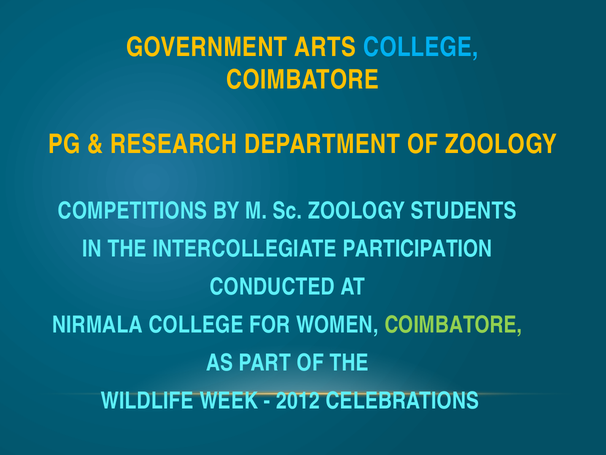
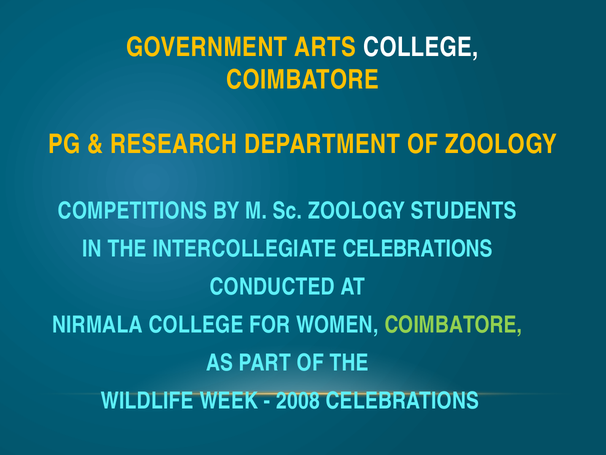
COLLEGE colour: light blue -> white (421, 47)
INTERCOLLEGIATE PARTICIPATION: PARTICIPATION -> CELEBRATIONS (418, 249)
2012: 2012 -> 2008 (298, 401)
